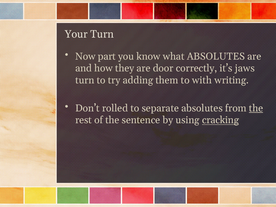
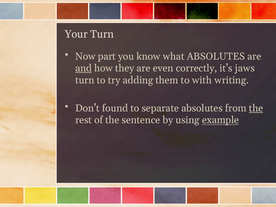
and underline: none -> present (84, 68)
door: door -> even (163, 68)
rolled: rolled -> found (115, 108)
cracking: cracking -> example (220, 120)
